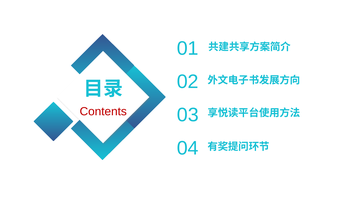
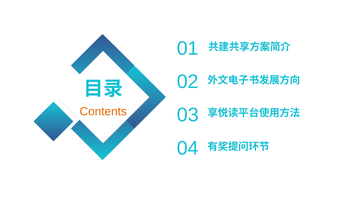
Contents colour: red -> orange (103, 112)
